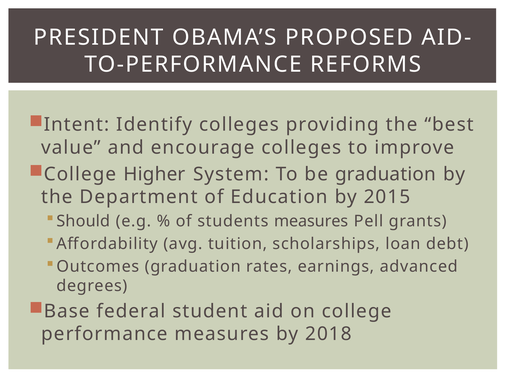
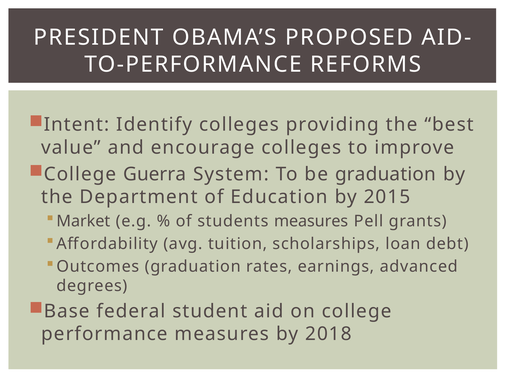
Higher: Higher -> Guerra (155, 174)
Should: Should -> Market (83, 221)
